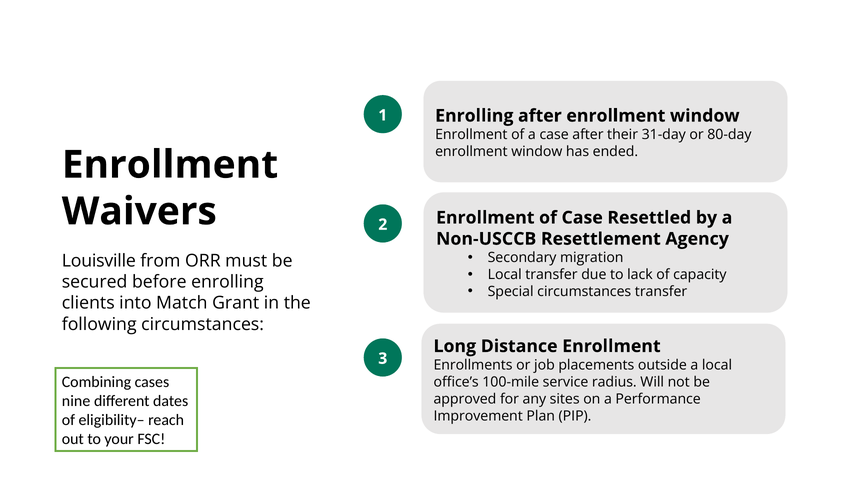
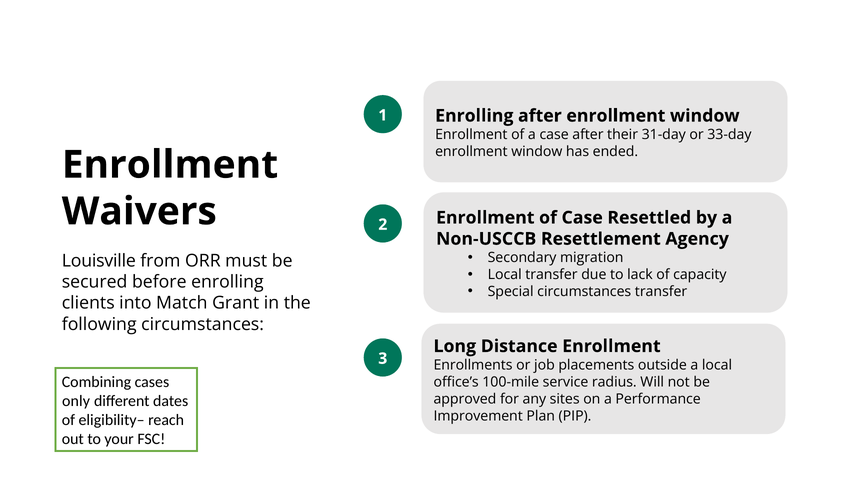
80-day: 80-day -> 33-day (729, 135)
nine: nine -> only (76, 401)
